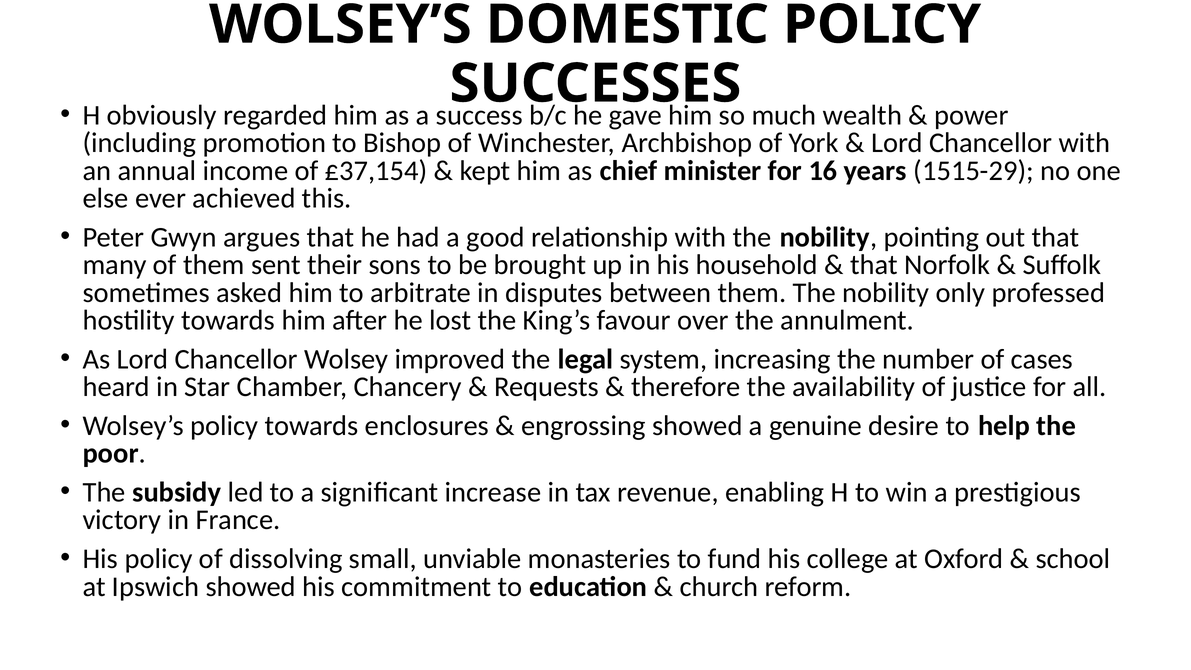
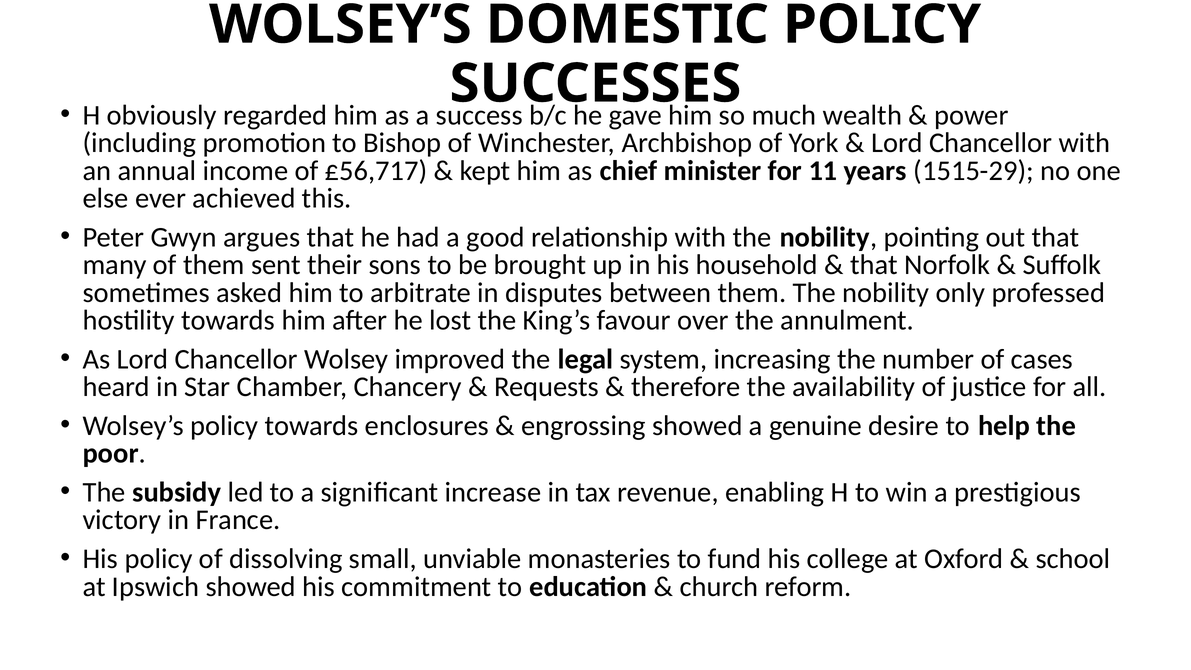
£37,154: £37,154 -> £56,717 (376, 171)
16: 16 -> 11 (823, 171)
